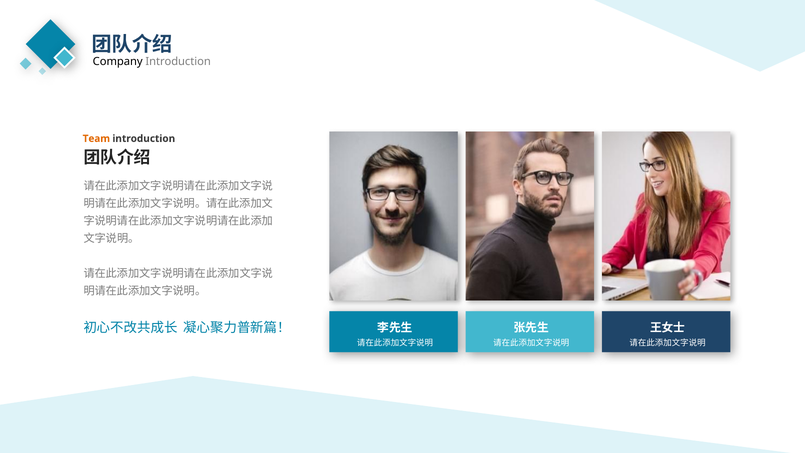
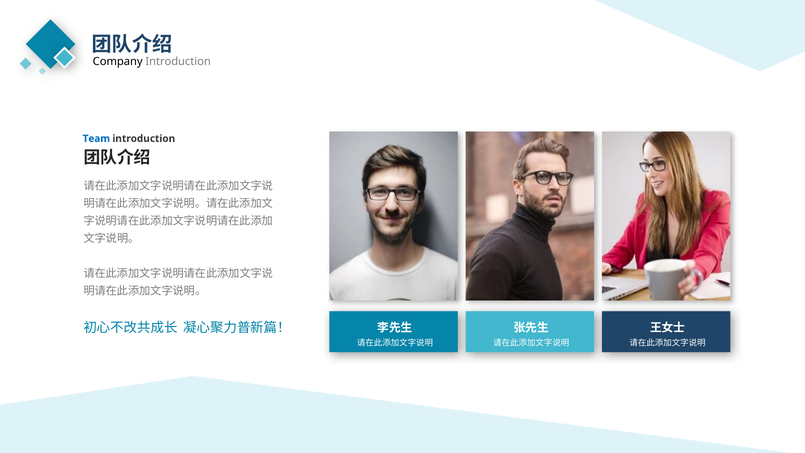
Team colour: orange -> blue (96, 139)
